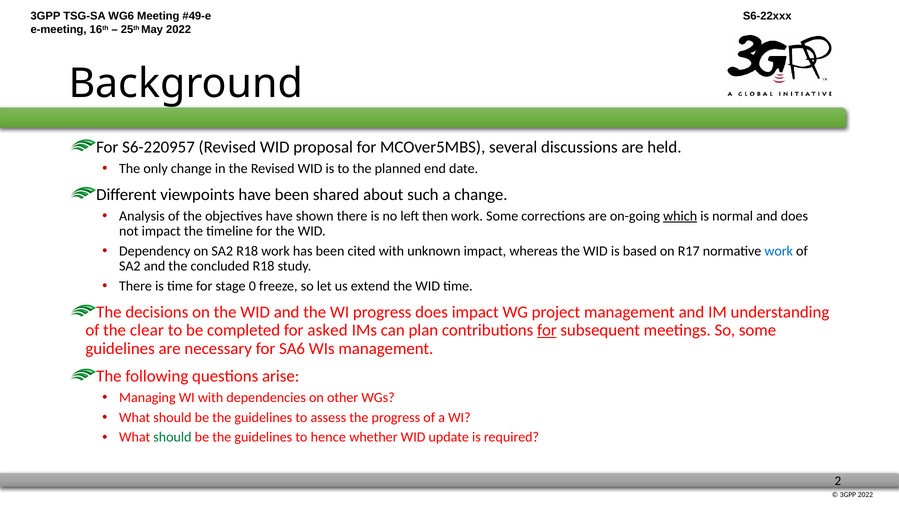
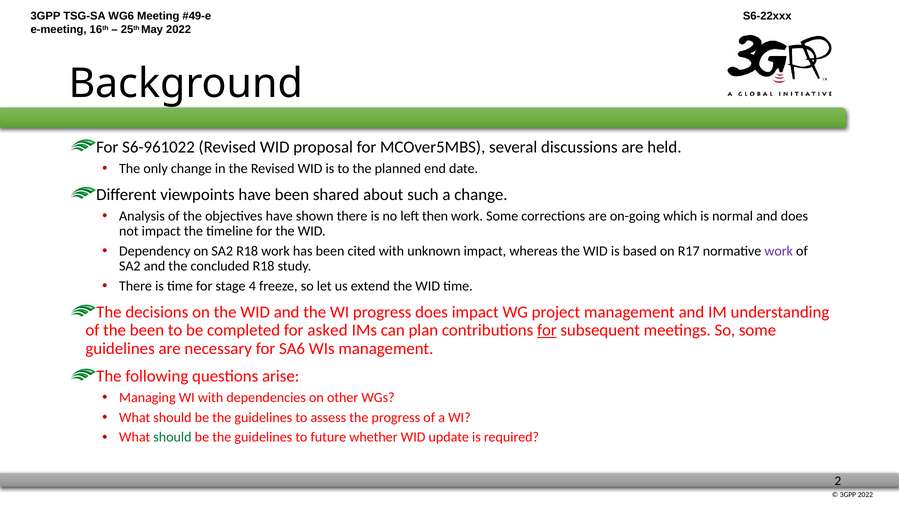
S6-220957: S6-220957 -> S6-961022 (158, 147)
which underline: present -> none (680, 216)
work colour: blue -> purple (779, 251)
0: 0 -> 4 (252, 286)
the clear: clear -> been (147, 330)
hence: hence -> future (328, 437)
